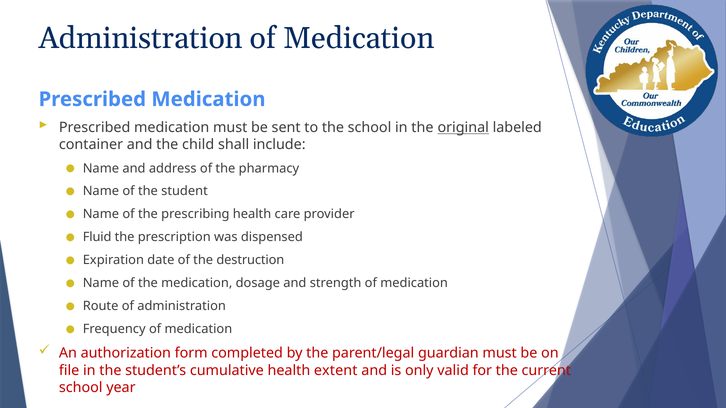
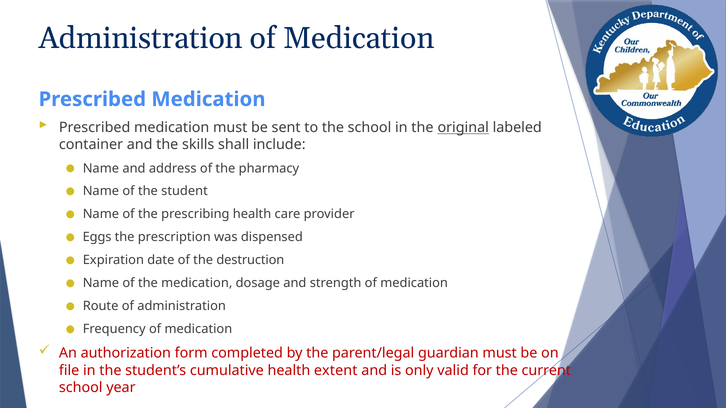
child: child -> skills (198, 145)
Fluid: Fluid -> Eggs (97, 237)
